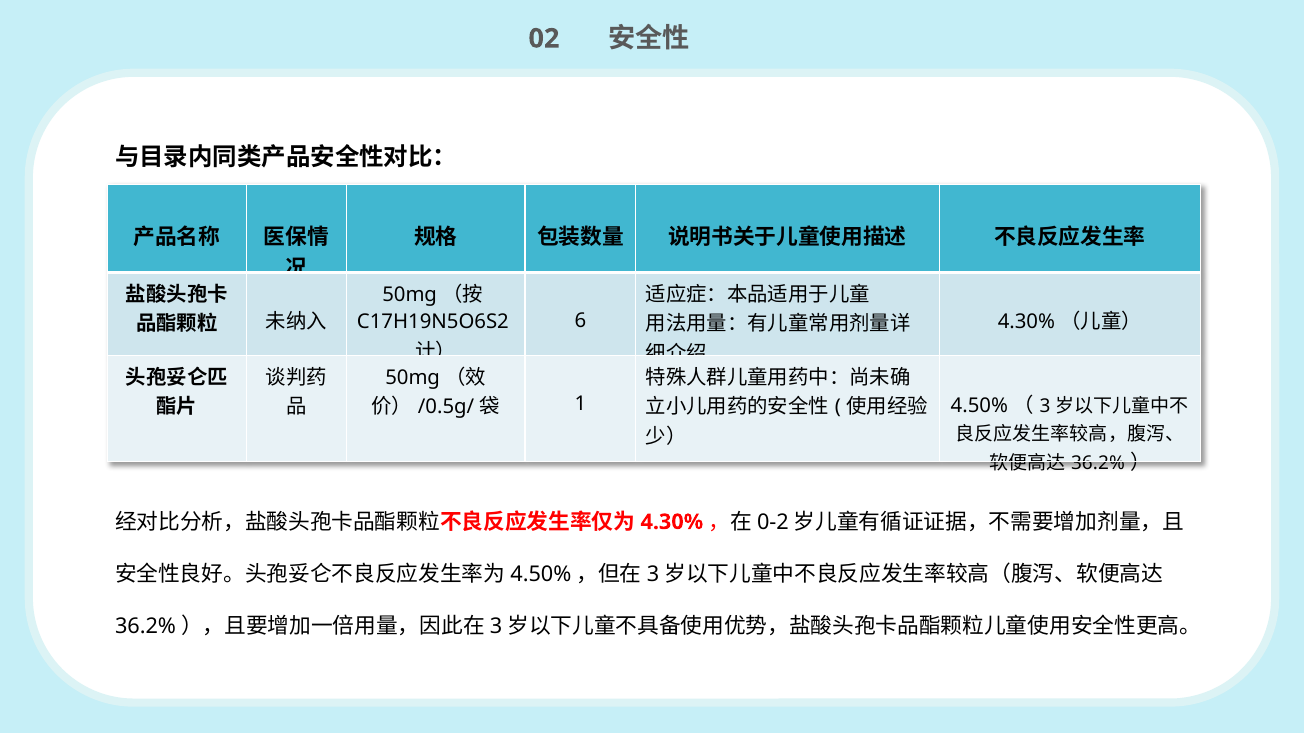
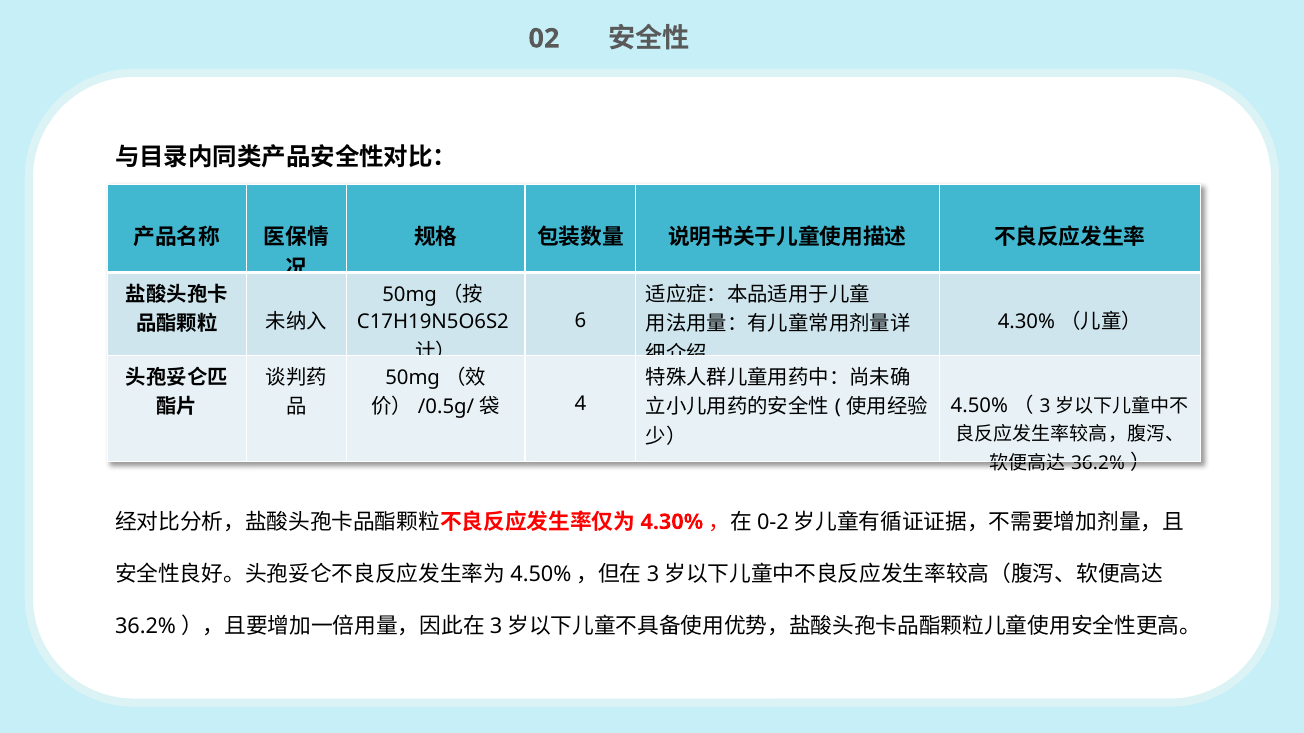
1: 1 -> 4 (580, 404)
